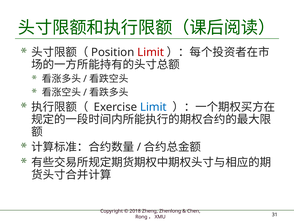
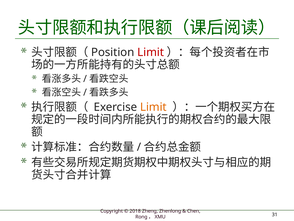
Limit colour: blue -> orange (153, 107)
